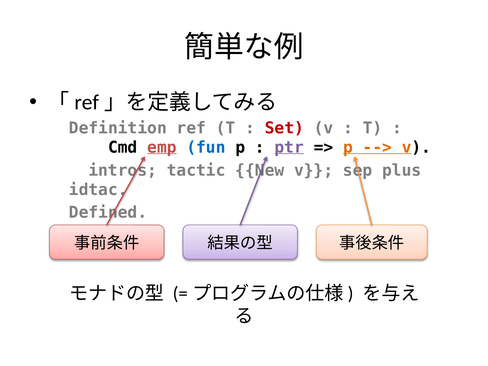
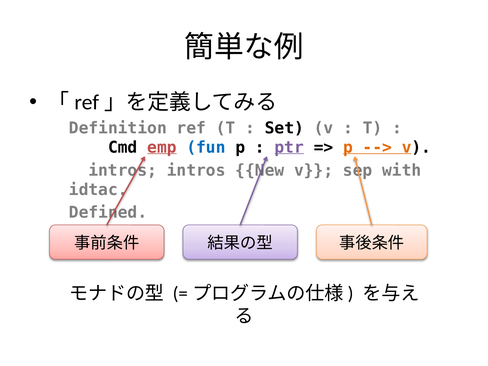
Set colour: red -> black (284, 128)
tactic: tactic -> intros (196, 170)
plus: plus -> with (402, 170)
